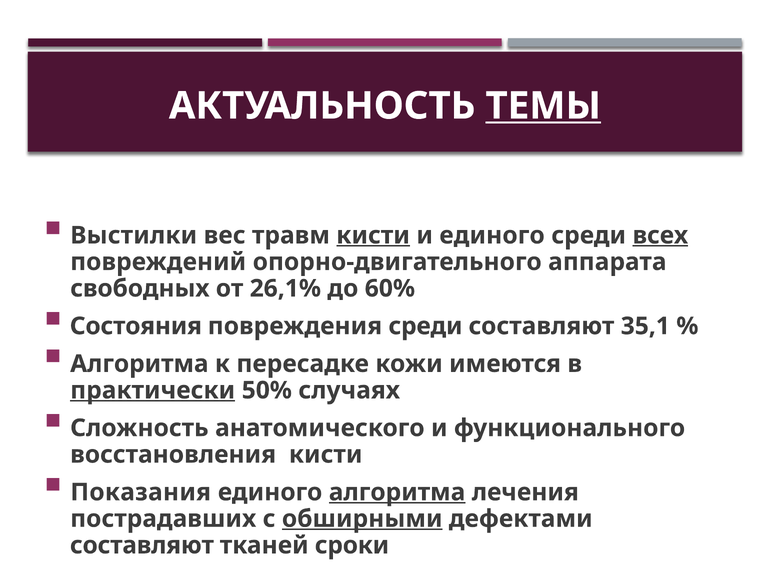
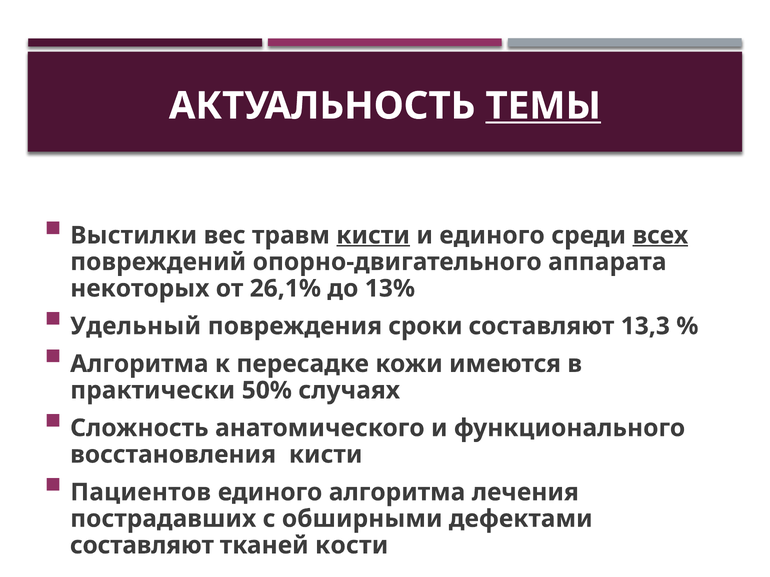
свободных: свободных -> некоторых (140, 289)
60%: 60% -> 13% (390, 289)
Состояния: Состояния -> Удельный (136, 326)
повреждения среди: среди -> сроки (425, 326)
35,1: 35,1 -> 13,3 (645, 326)
практически underline: present -> none (153, 391)
Показания: Показания -> Пациентов (141, 493)
алгоритма underline: present -> none (397, 493)
обширными underline: present -> none (362, 519)
сроки: сроки -> кости (352, 546)
